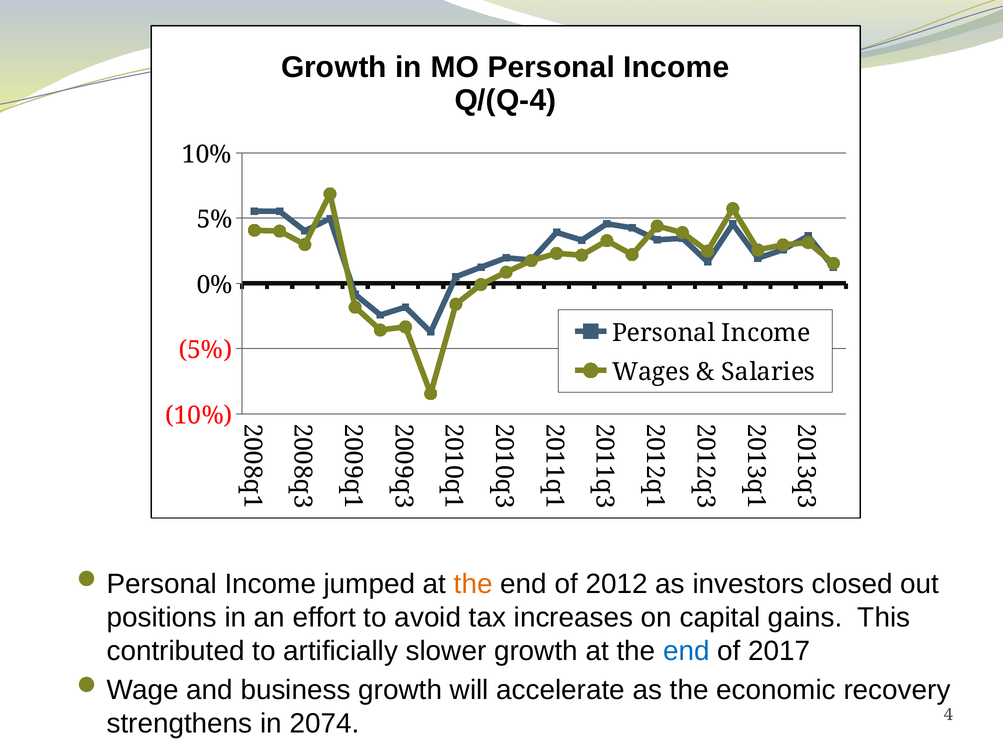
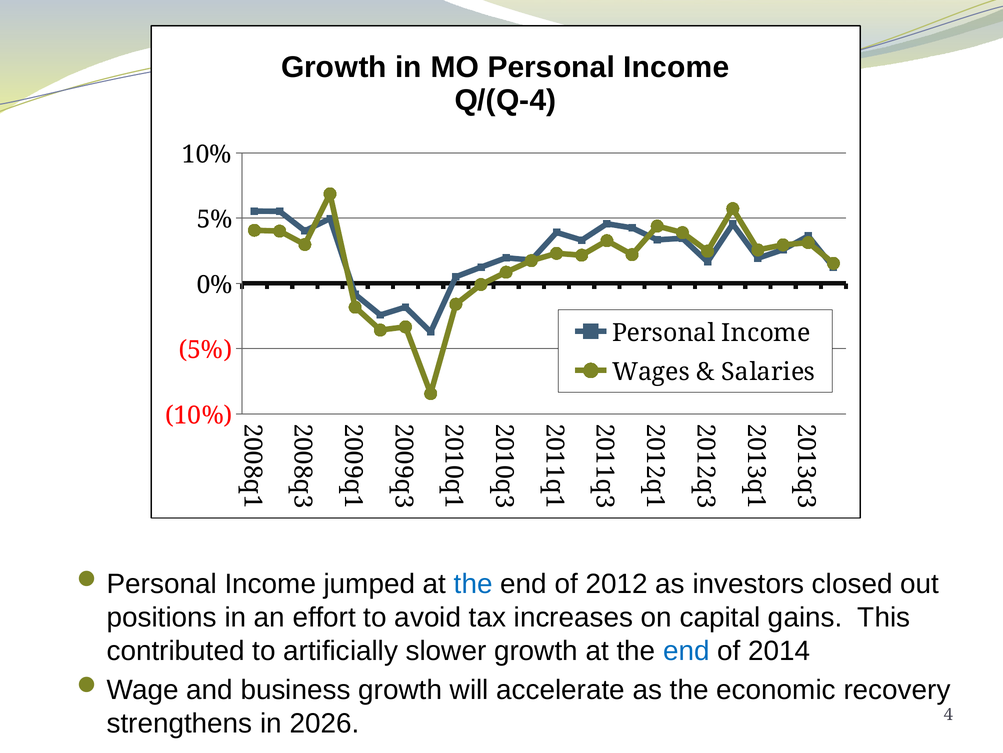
the colour: orange -> blue (473, 584)
2017: 2017 -> 2014 (779, 650)
2074: 2074 -> 2026 (324, 723)
